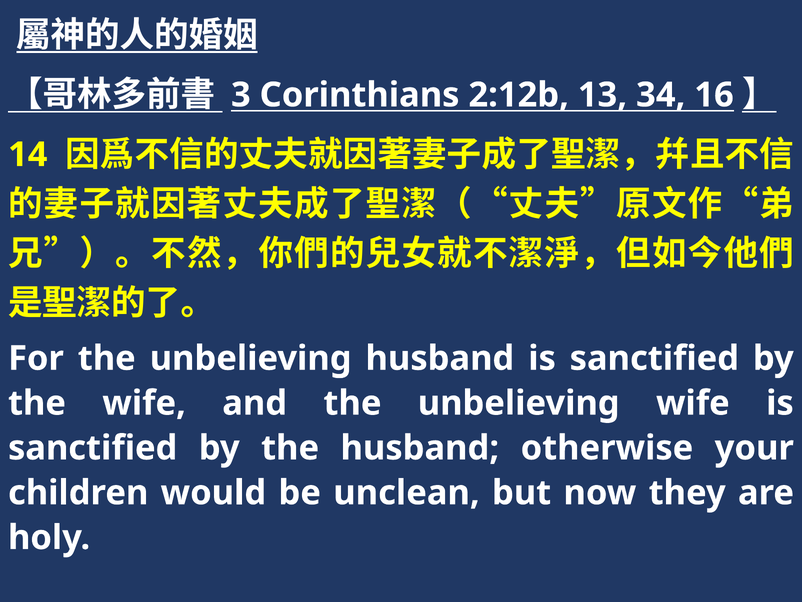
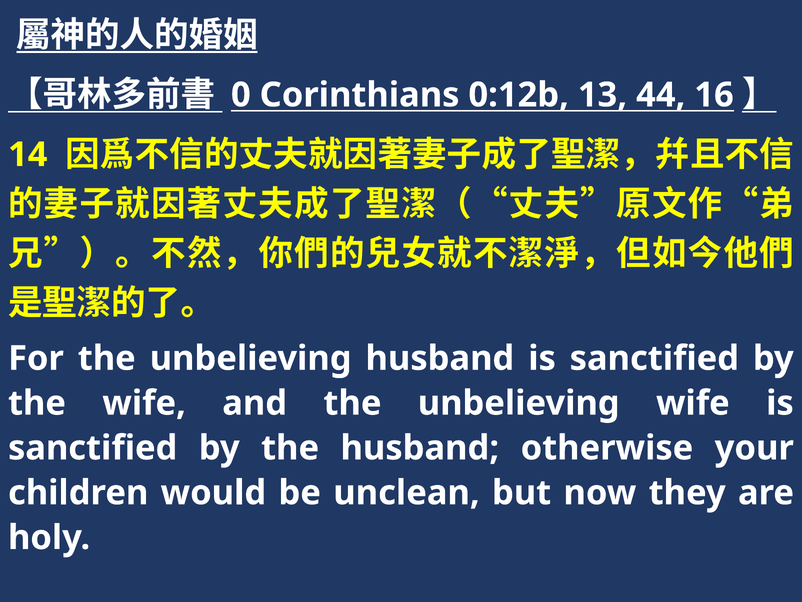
3: 3 -> 0 (241, 95)
2:12b: 2:12b -> 0:12b (519, 95)
34: 34 -> 44 (661, 95)
